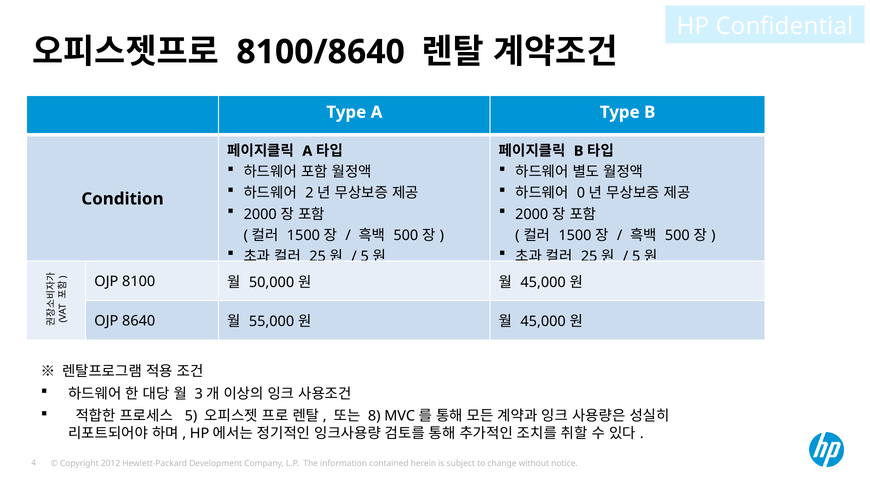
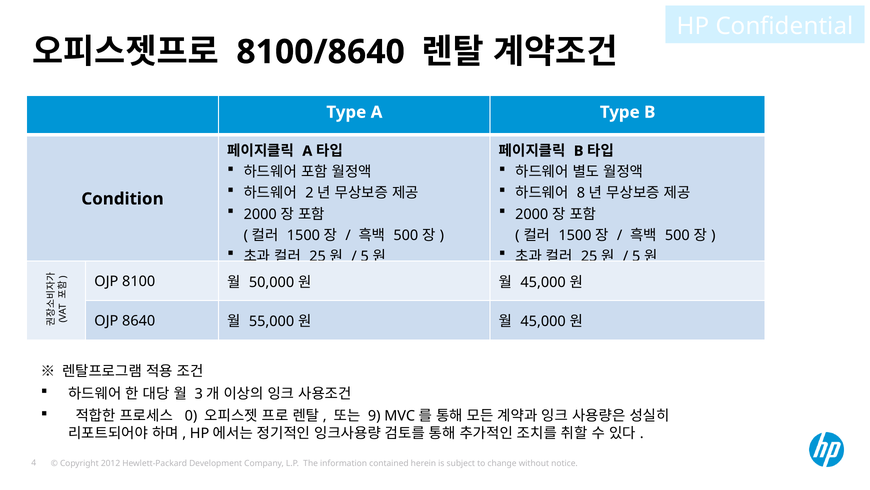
0: 0 -> 8 (581, 193)
5: 5 -> 0 (191, 416)
8: 8 -> 9 (374, 416)
